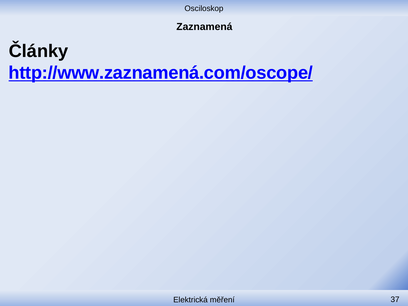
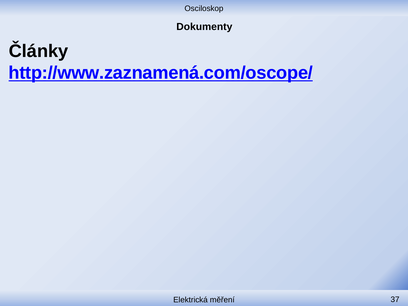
Zaznamená: Zaznamená -> Dokumenty (204, 27)
